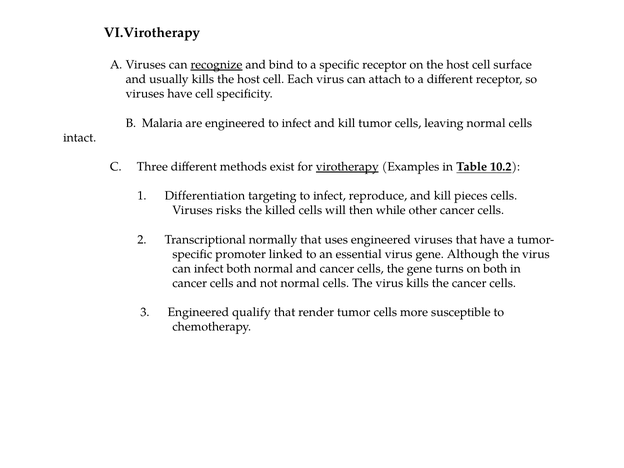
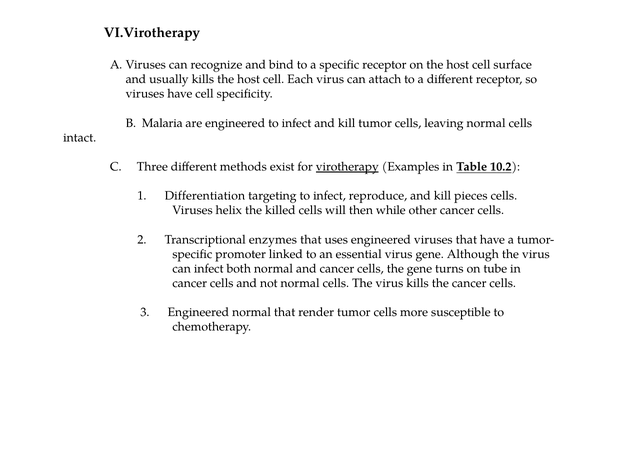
recognize underline: present -> none (216, 65)
risks: risks -> helix (229, 210)
normally: normally -> enzymes (273, 240)
on both: both -> tube (495, 269)
Engineered qualify: qualify -> normal (252, 312)
